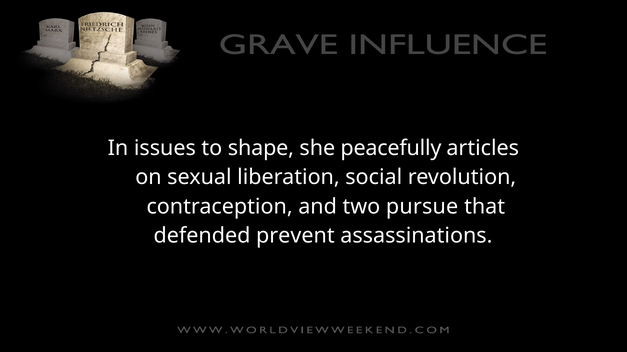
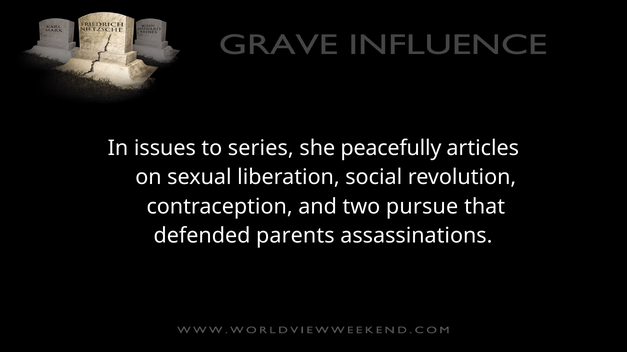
shape: shape -> series (261, 148)
prevent: prevent -> parents (295, 236)
